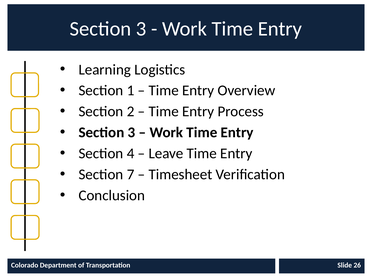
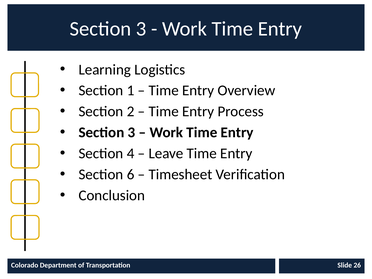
7: 7 -> 6 (131, 174)
